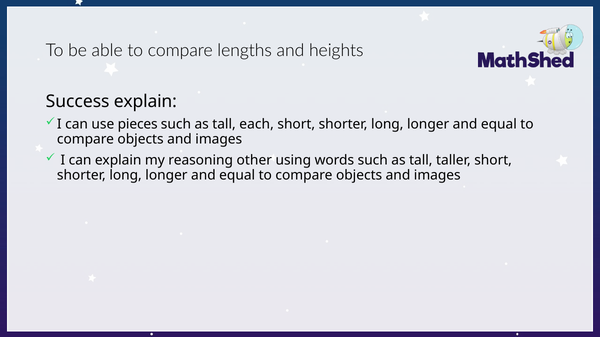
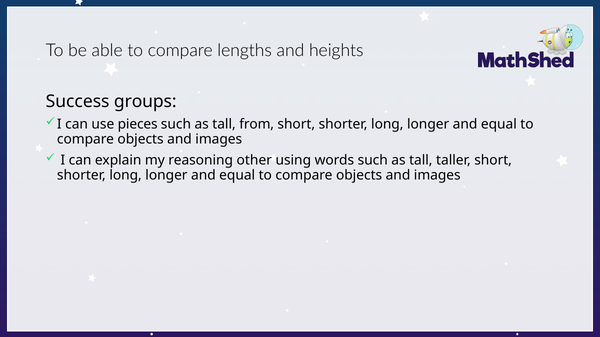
Success explain: explain -> groups (145, 101)
each: each -> from (257, 125)
